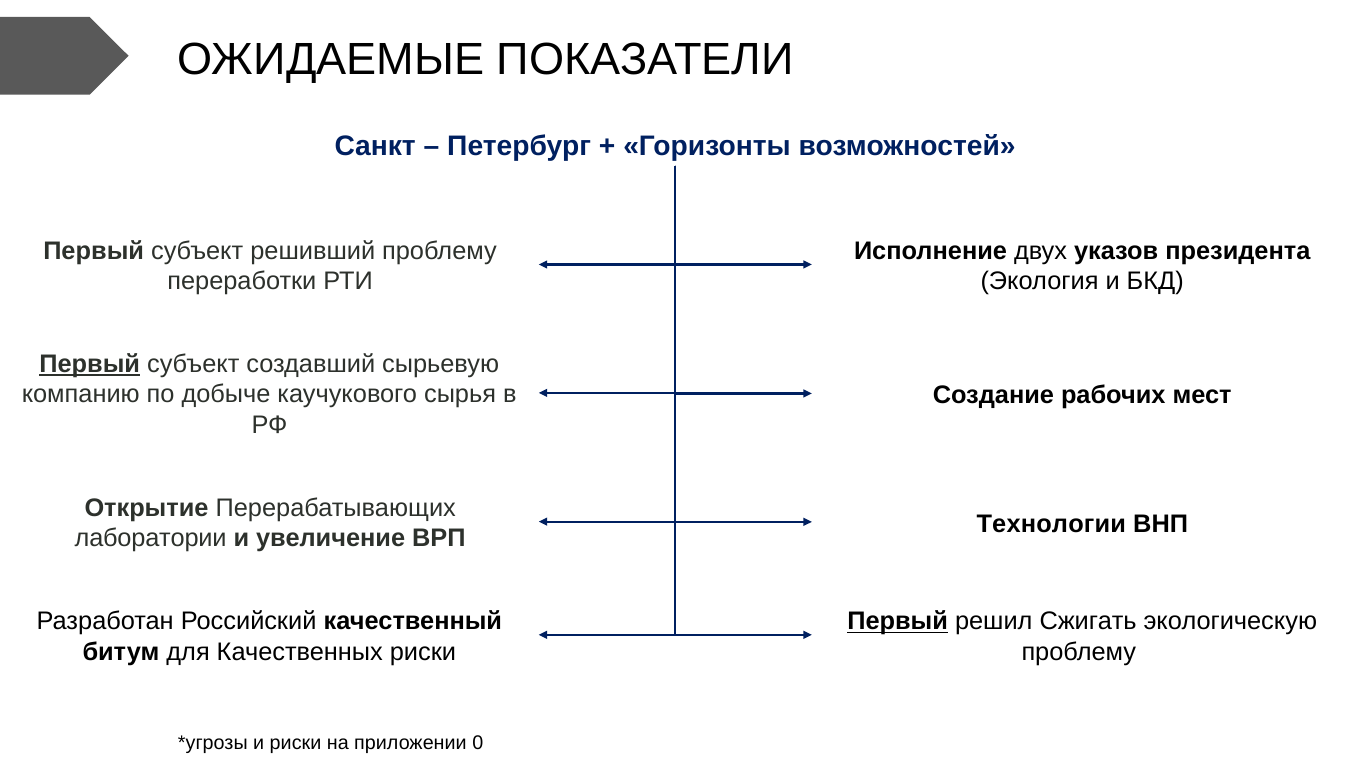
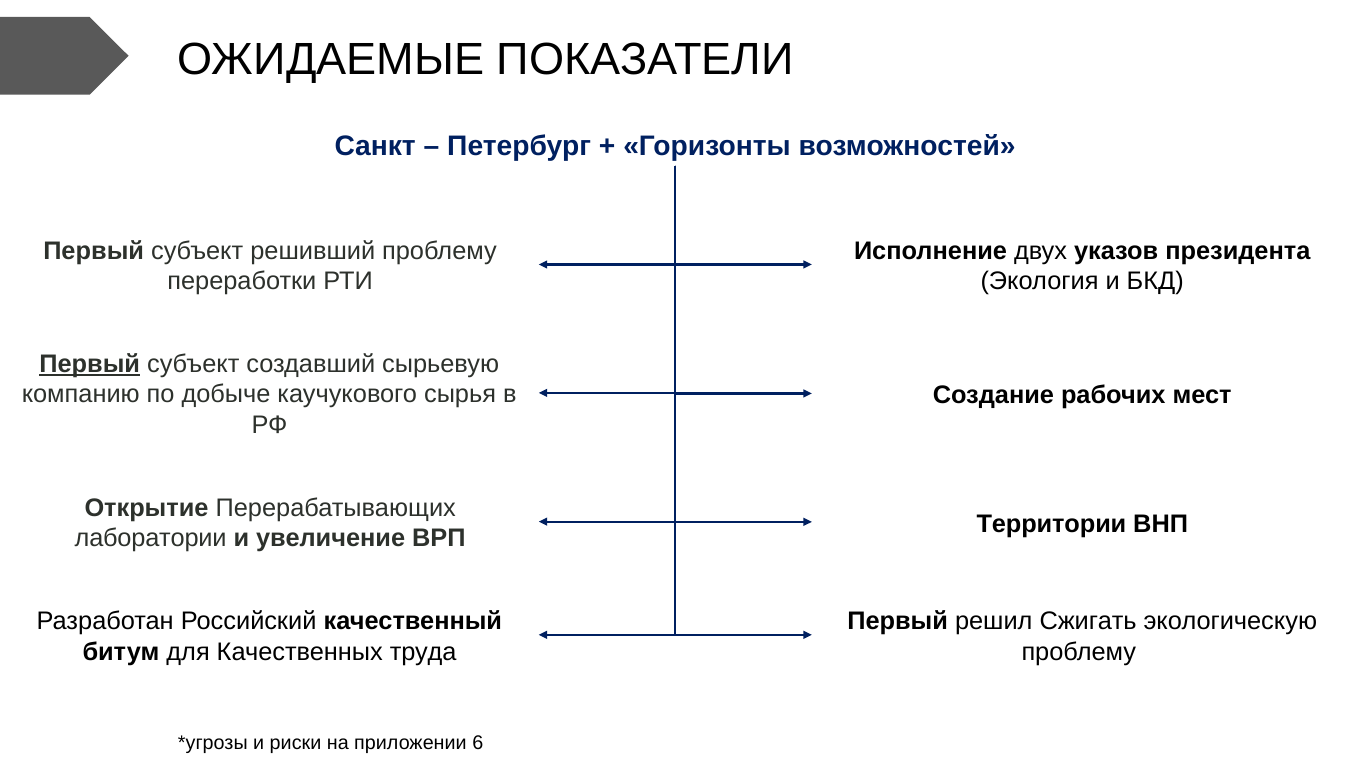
Технологии: Технологии -> Территории (1051, 524)
Первый underline: present -> none (898, 621)
Качественных риски: риски -> труда (423, 652)
0: 0 -> 6 (478, 743)
